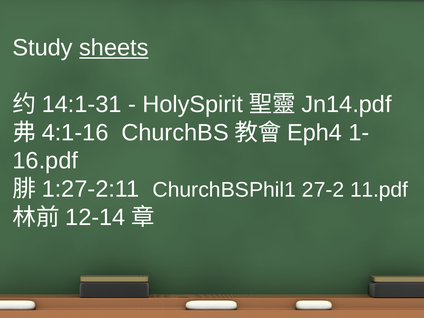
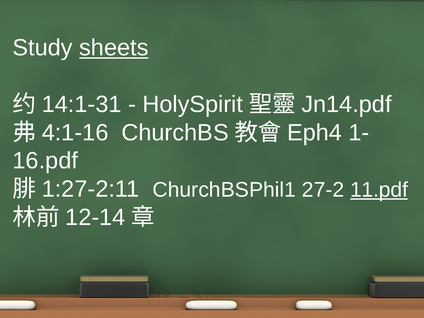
11.pdf underline: none -> present (379, 190)
